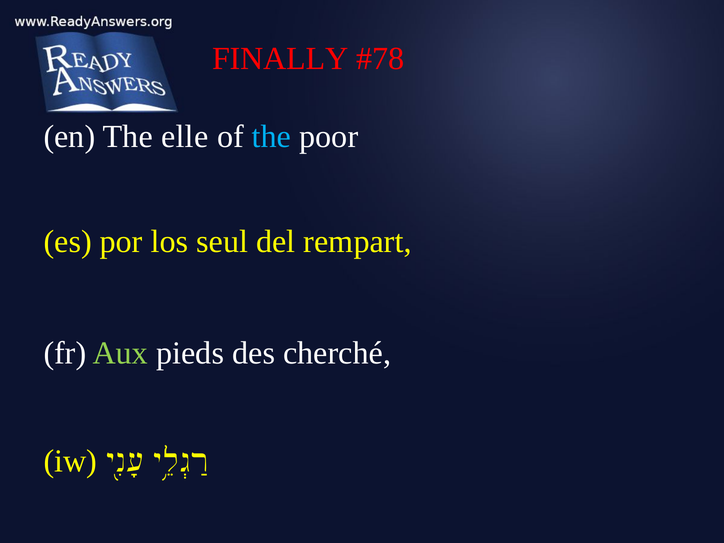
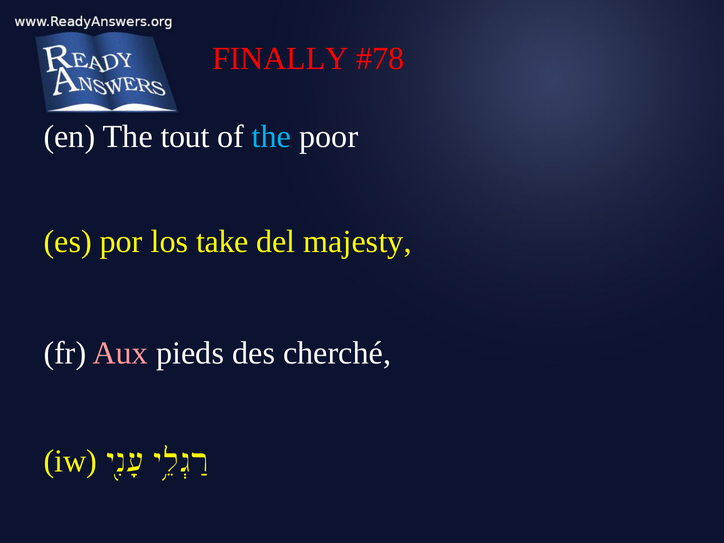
elle: elle -> tout (185, 137)
seul: seul -> take (222, 242)
rempart: rempart -> majesty (358, 242)
Aux colour: light green -> pink (120, 353)
